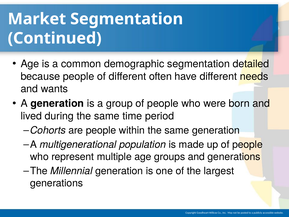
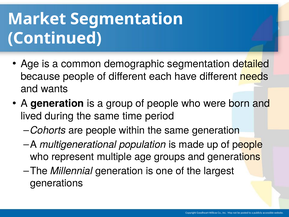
often: often -> each (160, 76)
